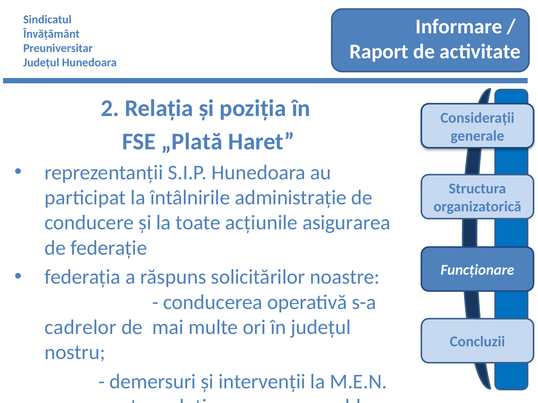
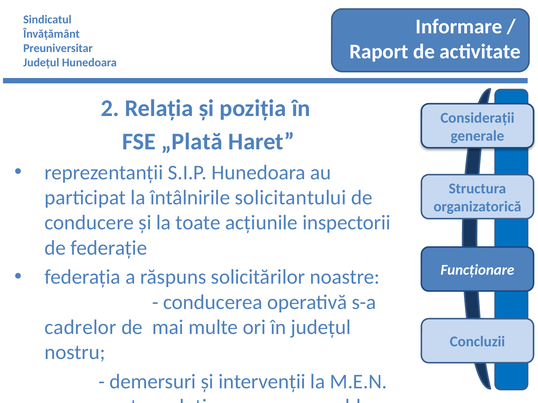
administrație: administrație -> solicitantului (291, 198)
asigurarea: asigurarea -> inspectorii (347, 223)
